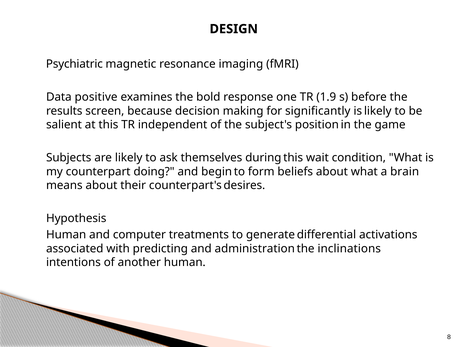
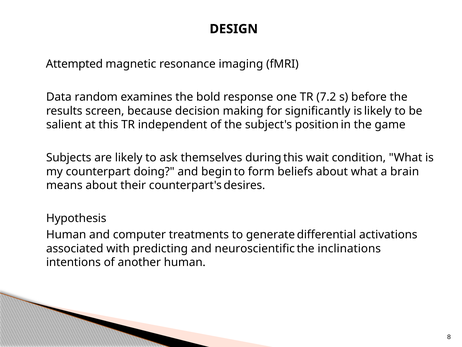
Psychiatric: Psychiatric -> Attempted (74, 64)
positive: positive -> random (96, 97)
1.9: 1.9 -> 7.2 (326, 97)
administration: administration -> neuroscientific (255, 248)
